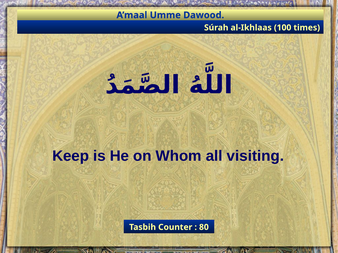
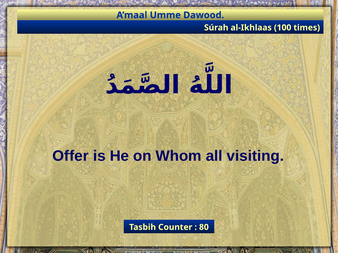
Keep: Keep -> Offer (71, 156)
